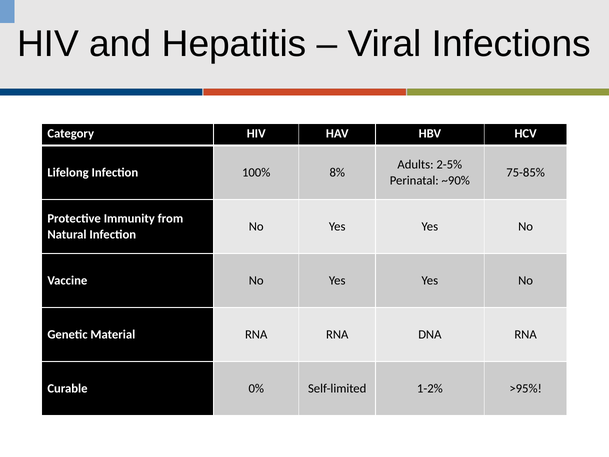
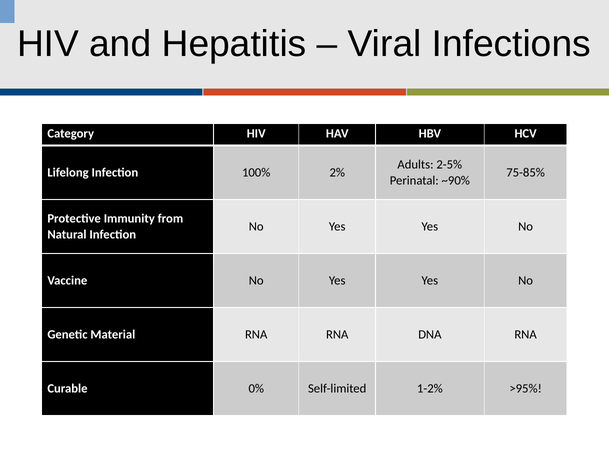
8%: 8% -> 2% (337, 172)
